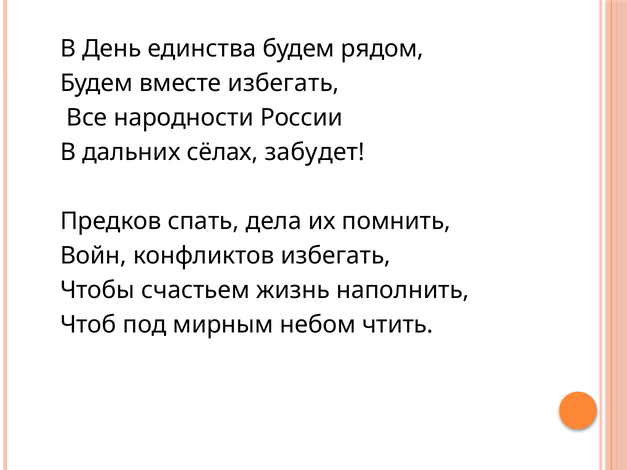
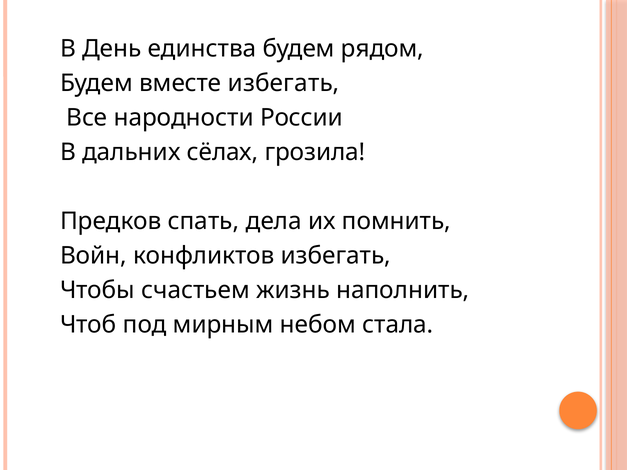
забудет: забудет -> грозила (315, 152)
чтить: чтить -> стала (398, 325)
